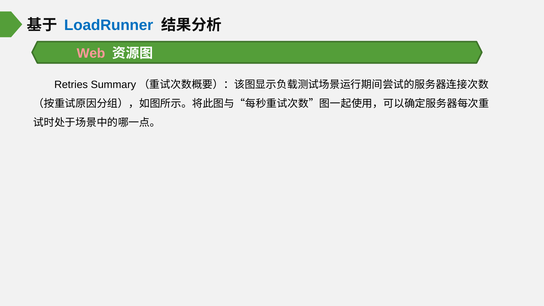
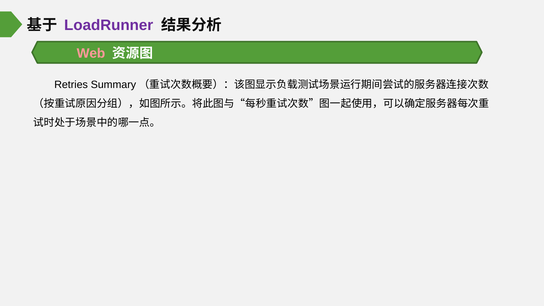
LoadRunner colour: blue -> purple (109, 25)
